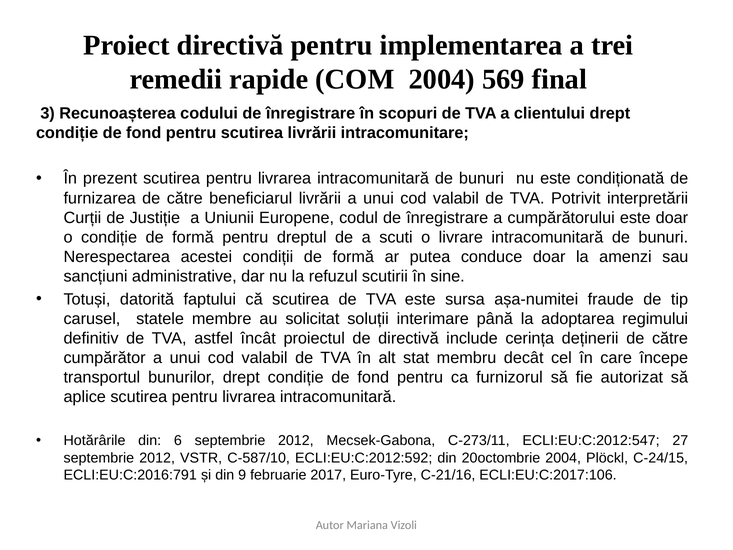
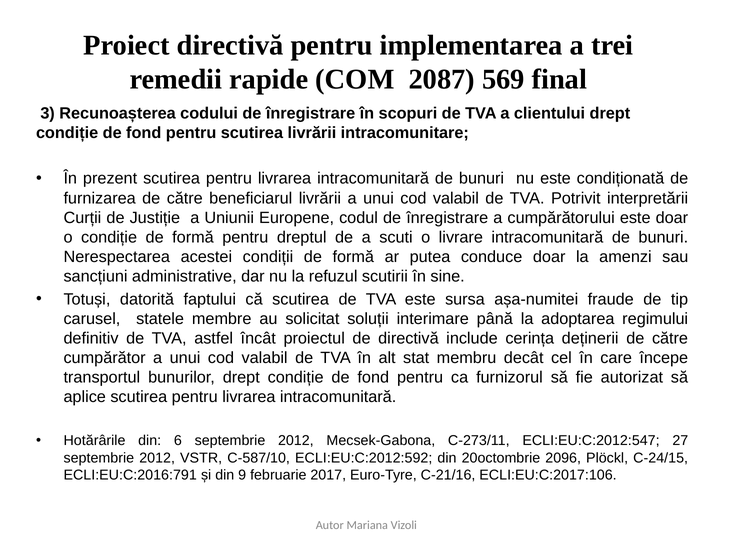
COM 2004: 2004 -> 2087 (442, 79)
20octombrie 2004: 2004 -> 2096 (563, 458)
